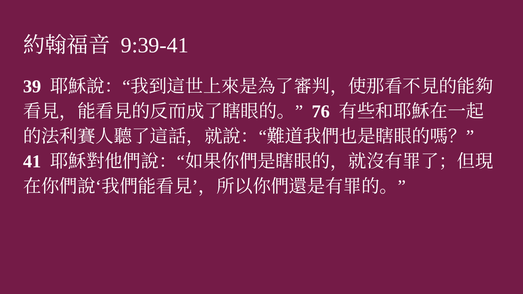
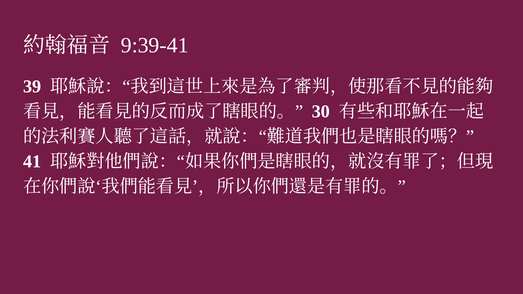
76: 76 -> 30 (321, 112)
